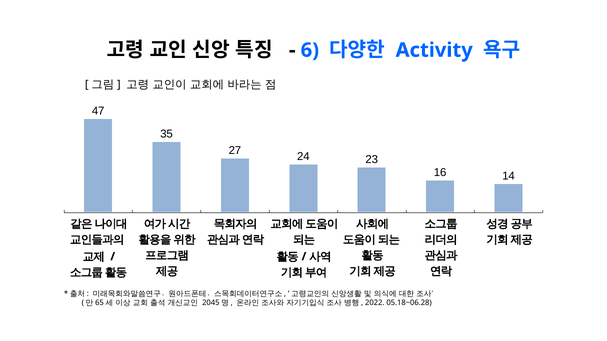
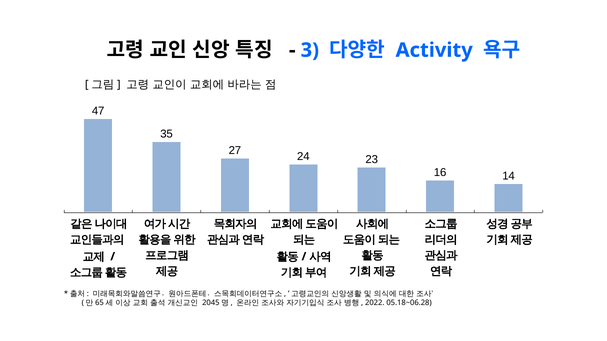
6: 6 -> 3 (310, 50)
